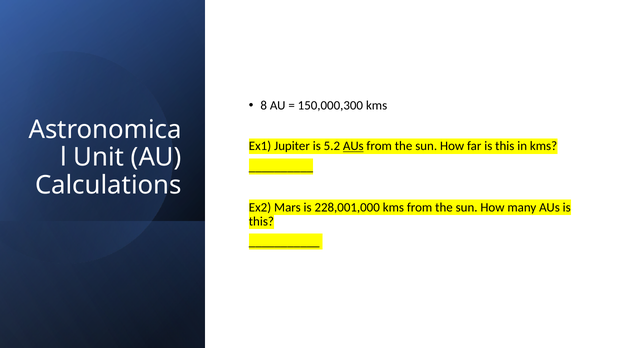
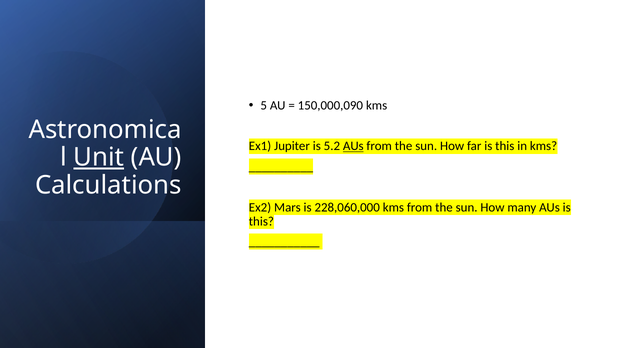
8: 8 -> 5 (264, 106)
150,000,300: 150,000,300 -> 150,000,090 (330, 106)
Unit underline: none -> present (99, 158)
228,001,000: 228,001,000 -> 228,060,000 (347, 208)
